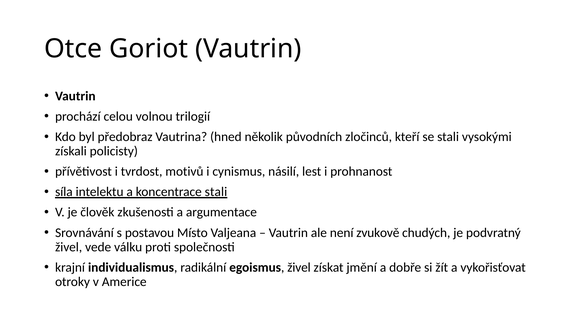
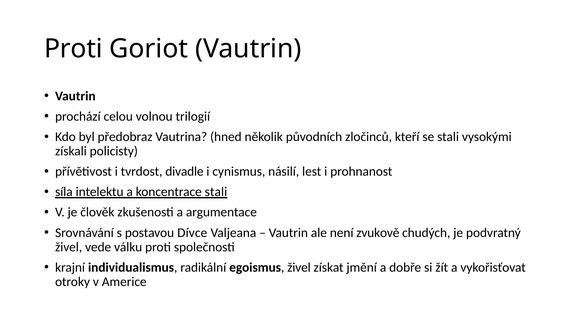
Otce: Otce -> Proti (73, 49)
motivů: motivů -> divadle (184, 172)
Místo: Místo -> Dívce (192, 233)
